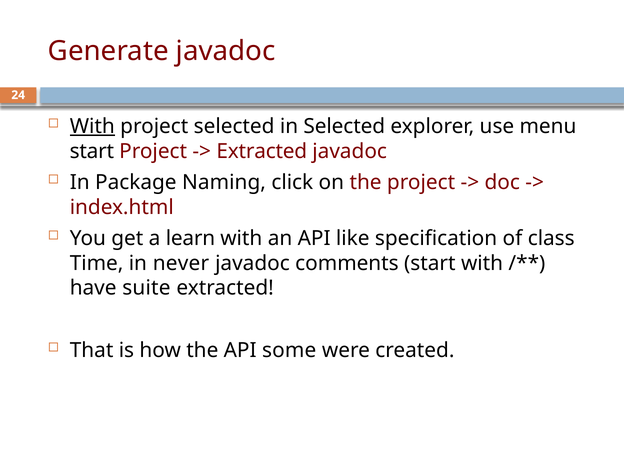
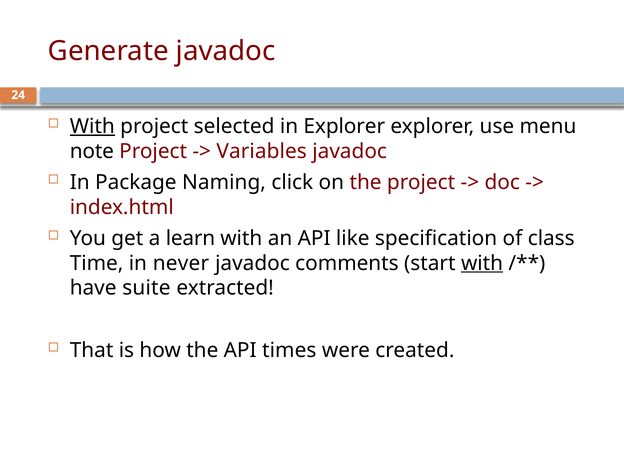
in Selected: Selected -> Explorer (344, 126)
start: start -> note (92, 151)
Extracted: Extracted -> Variables (262, 151)
with underline: none -> present (482, 263)
some: some -> times (289, 350)
